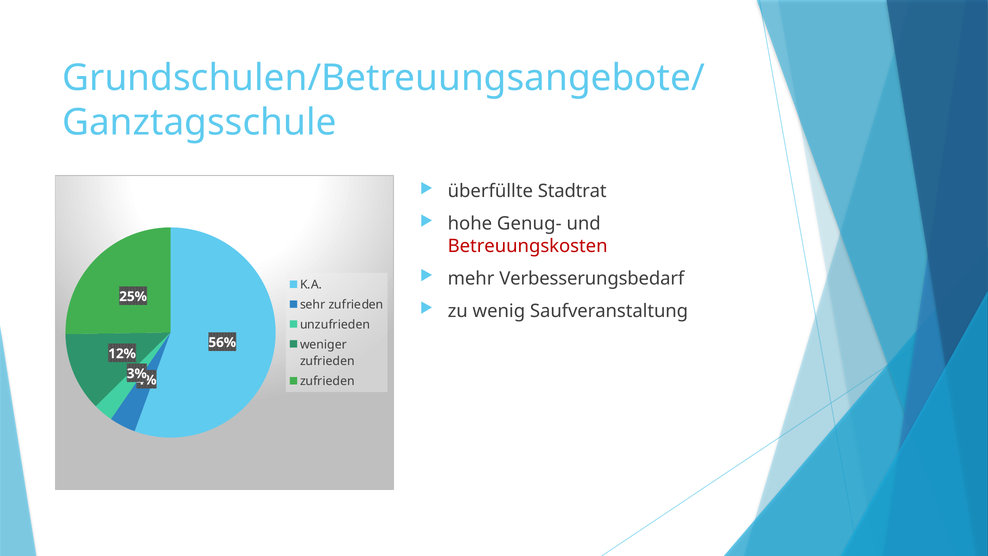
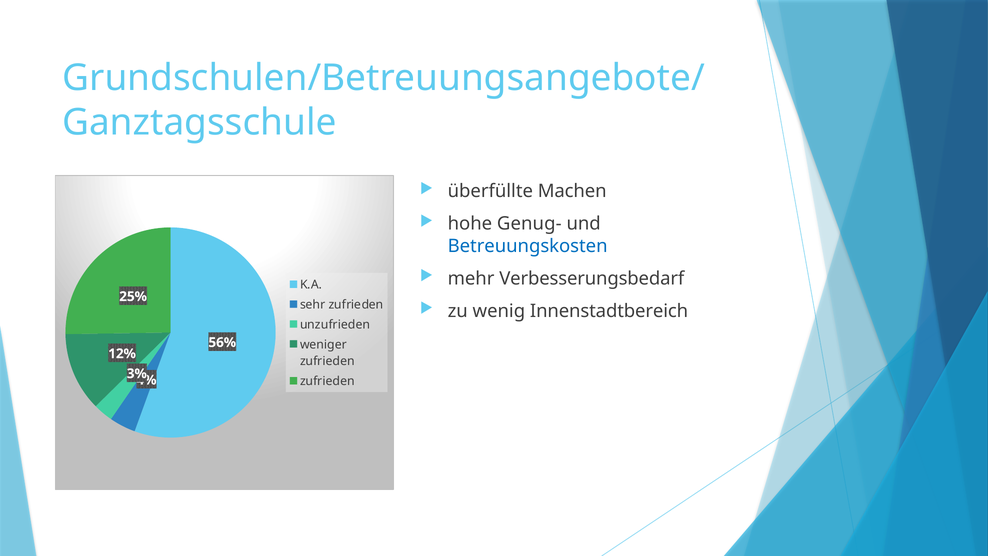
Stadtrat: Stadtrat -> Machen (572, 191)
Betreuungskosten colour: red -> blue (528, 246)
Saufveranstaltung: Saufveranstaltung -> Innenstadtbereich (609, 311)
